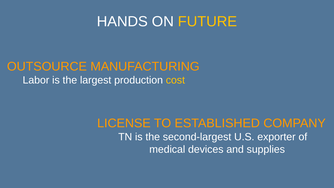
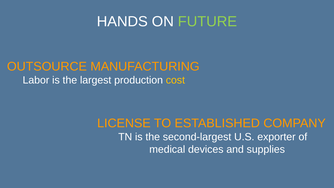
FUTURE colour: yellow -> light green (207, 21)
